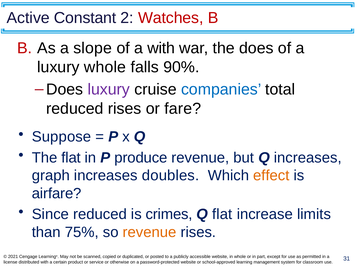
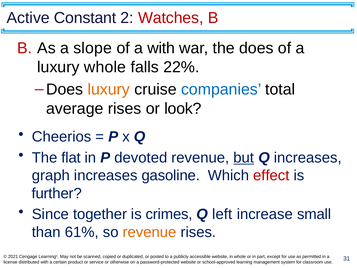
90%: 90% -> 22% (181, 67)
luxury colour: purple -> orange (109, 89)
reduced: reduced -> average (75, 108)
fare: fare -> look (183, 108)
Suppose: Suppose -> Cheerios (62, 137)
produce: produce -> devoted (141, 158)
but underline: none -> present (244, 158)
doubles: doubles -> gasoline (171, 175)
effect colour: orange -> red (271, 175)
airfare: airfare -> further (57, 193)
Since reduced: reduced -> together (100, 214)
Q flat: flat -> left (222, 214)
limits: limits -> small (314, 214)
75%: 75% -> 61% (82, 232)
